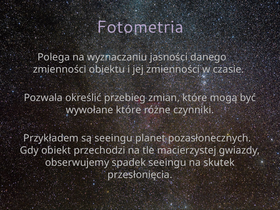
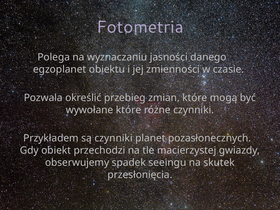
zmienności: zmienności -> egzoplanet (60, 69)
są seeingu: seeingu -> czynniki (114, 138)
